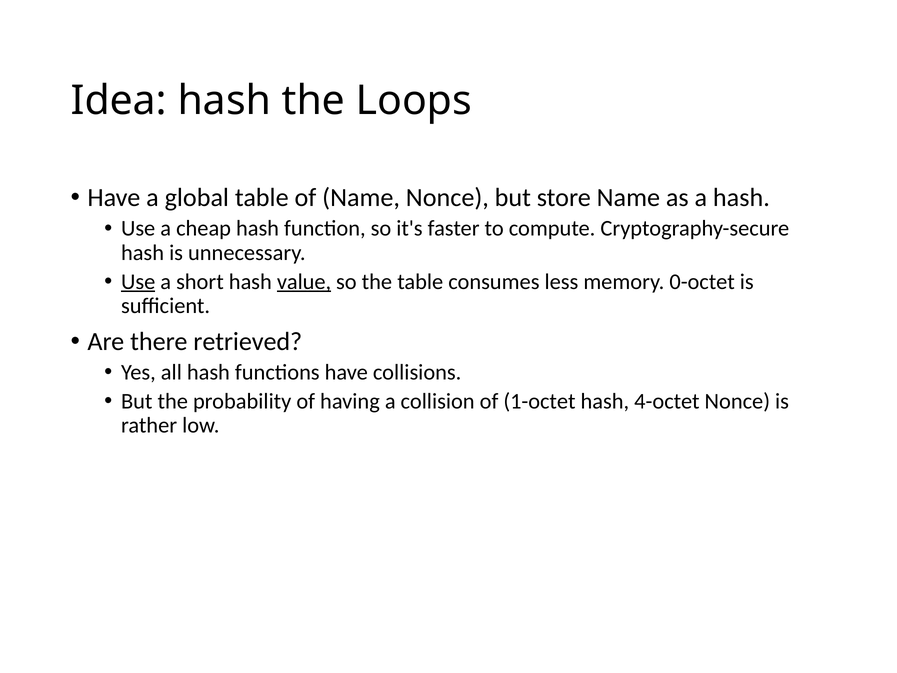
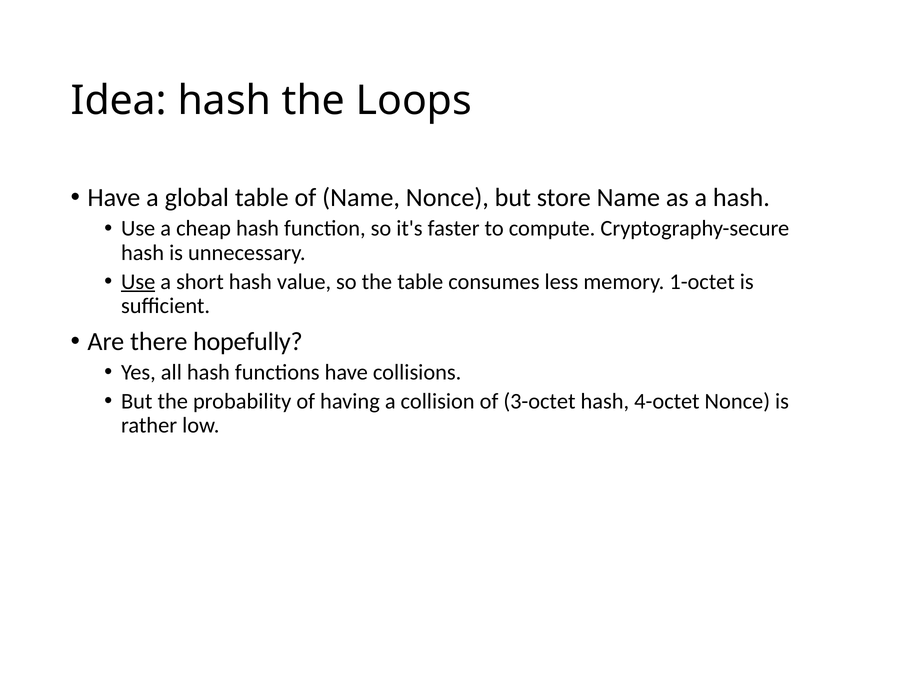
value underline: present -> none (304, 282)
0-octet: 0-octet -> 1-octet (702, 282)
retrieved: retrieved -> hopefully (248, 341)
1-octet: 1-octet -> 3-octet (539, 401)
